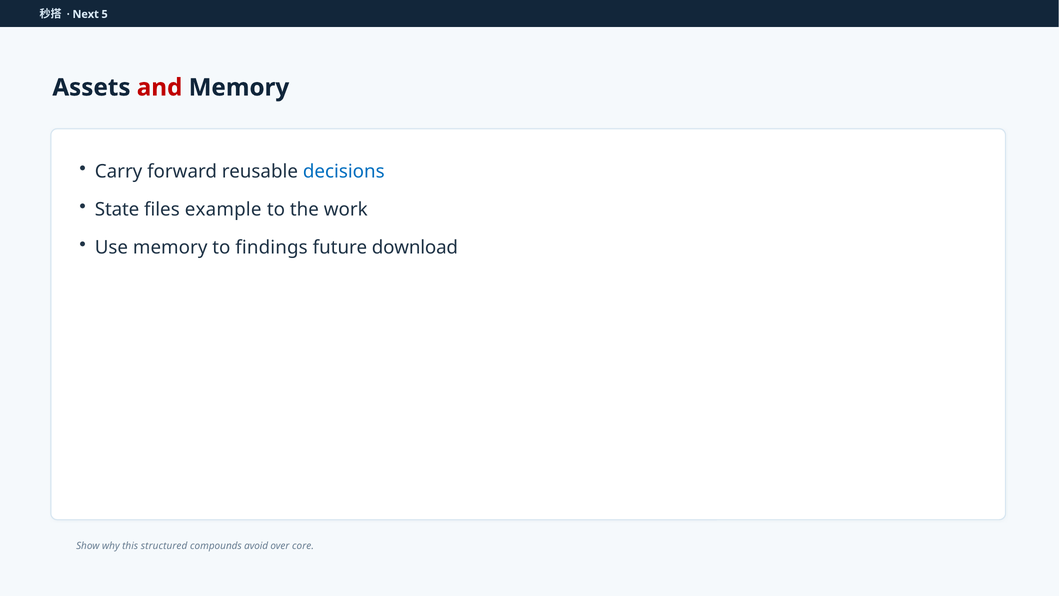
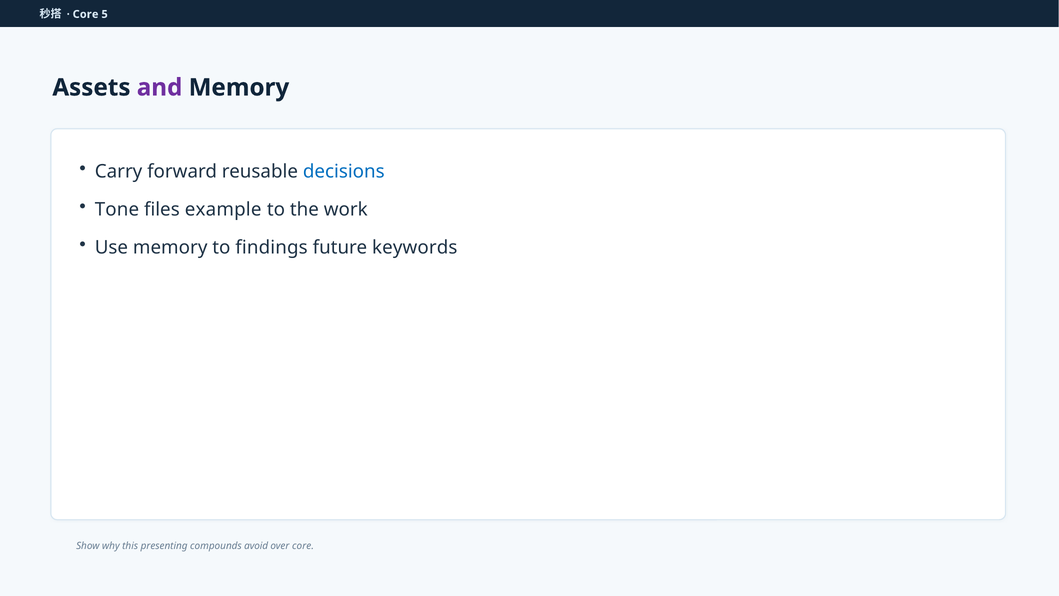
Next: Next -> Core (86, 14)
and colour: red -> purple (160, 87)
State: State -> Tone (117, 209)
download: download -> keywords (415, 247)
structured: structured -> presenting (164, 546)
